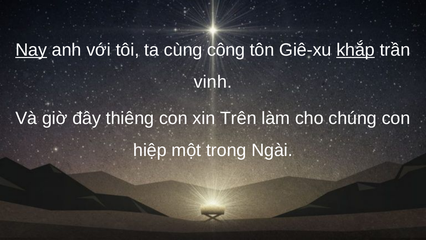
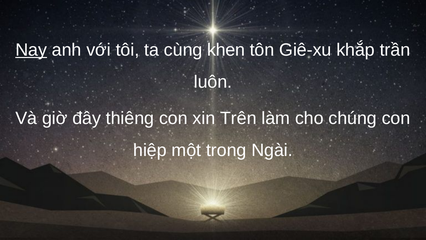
công: công -> khen (226, 50)
khắp underline: present -> none (356, 50)
vinh: vinh -> luôn (213, 82)
